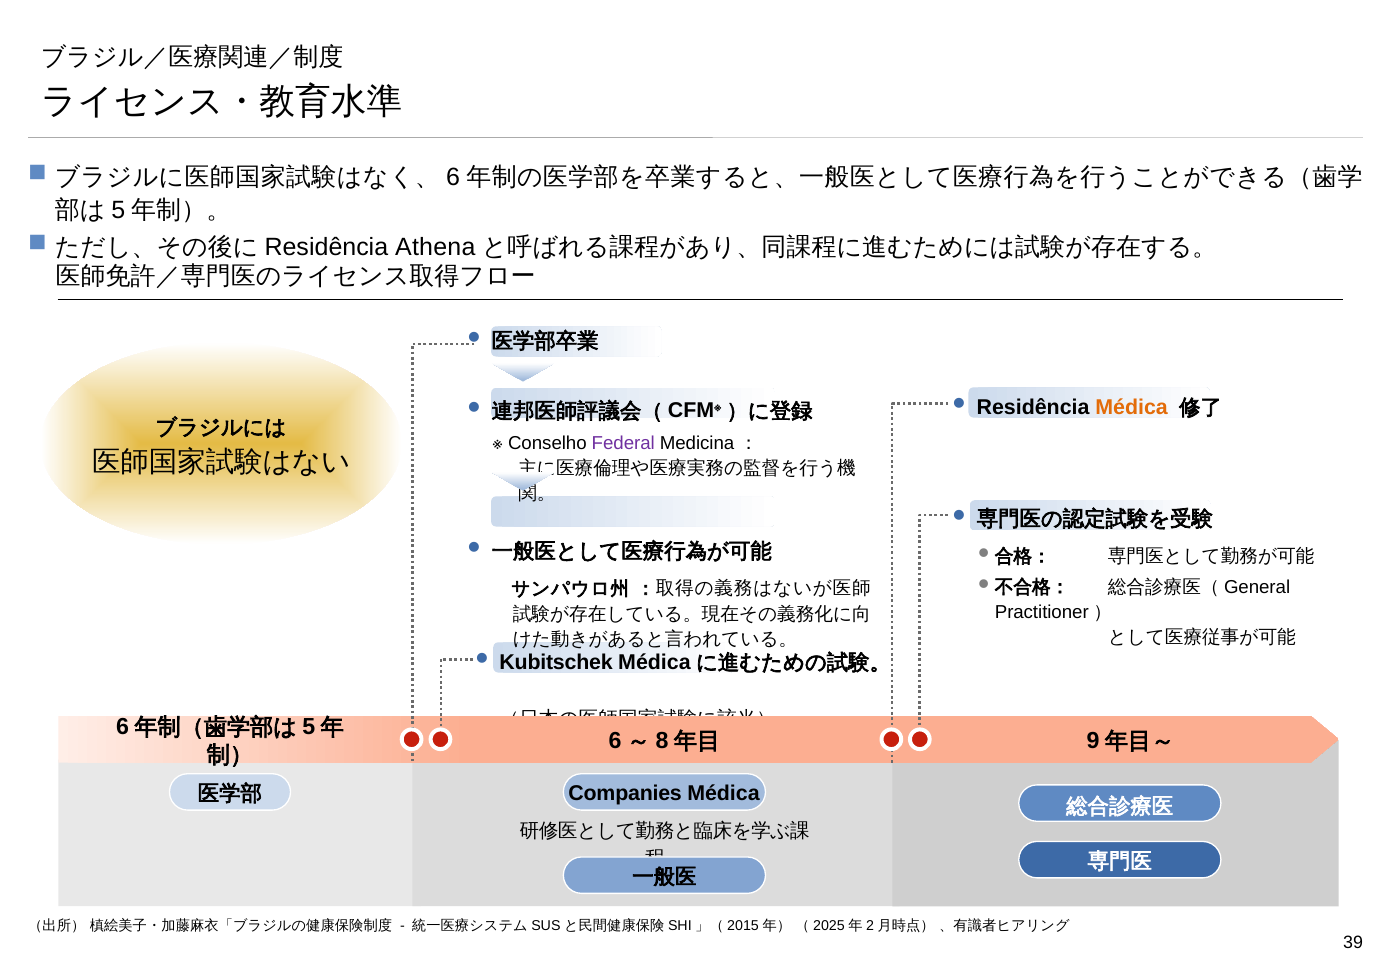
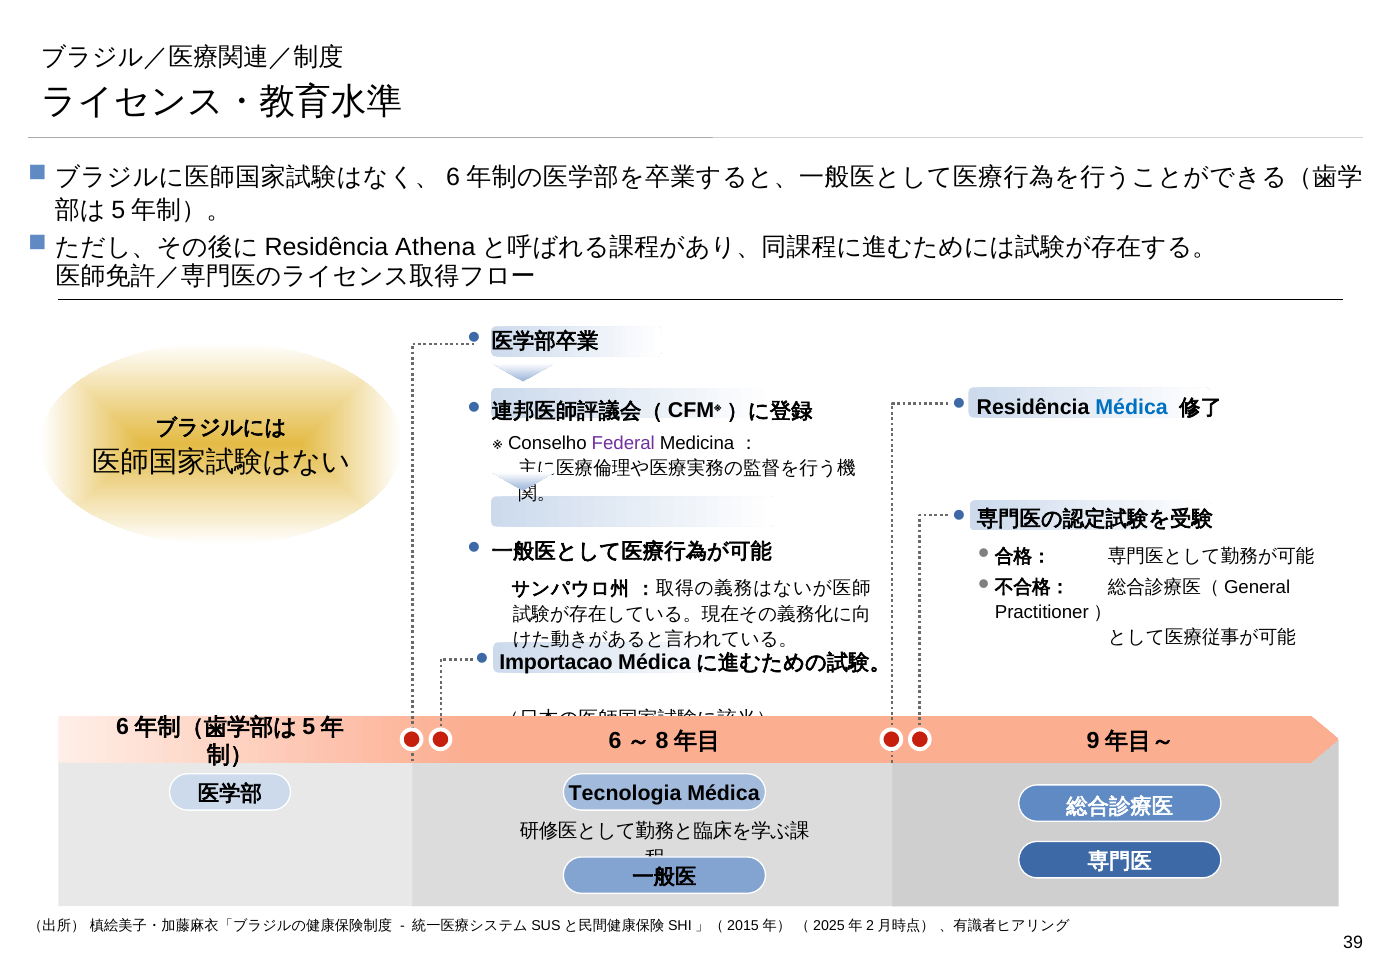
Médica colour: orange -> blue (1132, 407)
Kubitschek: Kubitschek -> Importacao (556, 662)
Companies: Companies -> Tecnologia (625, 793)
